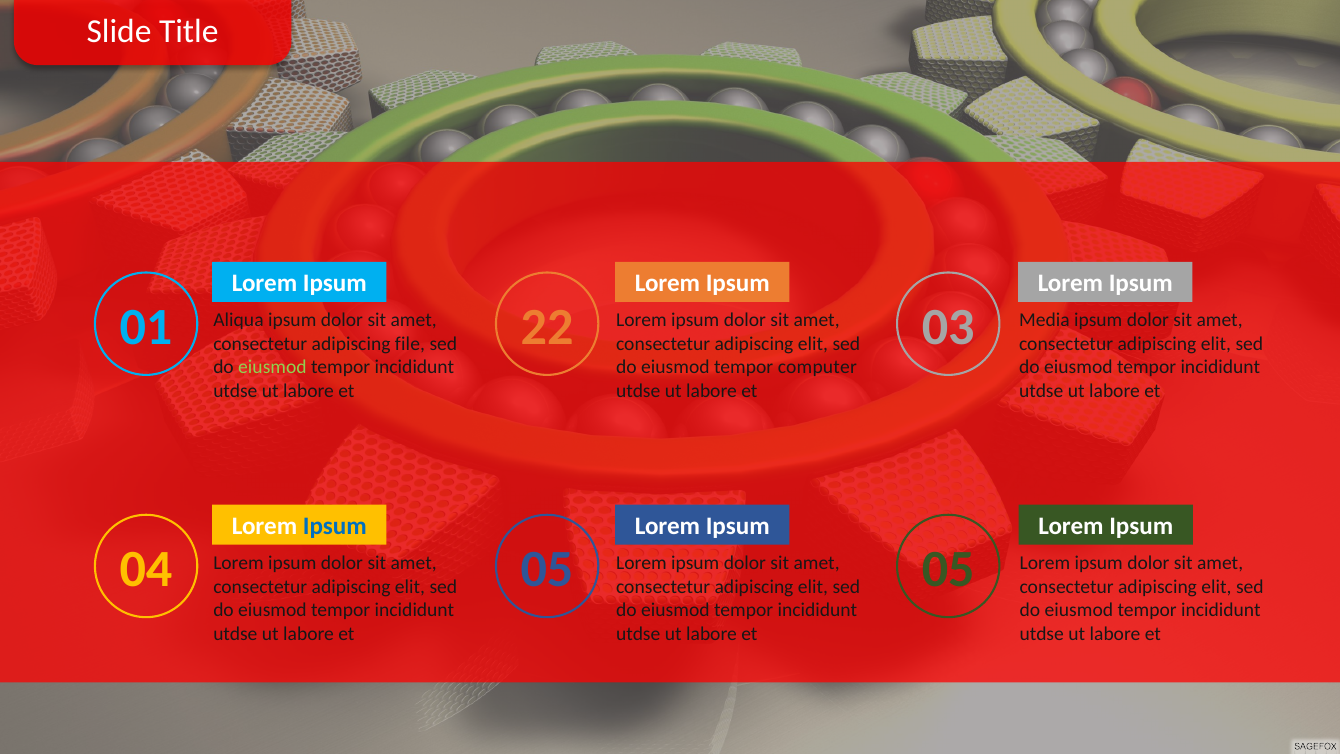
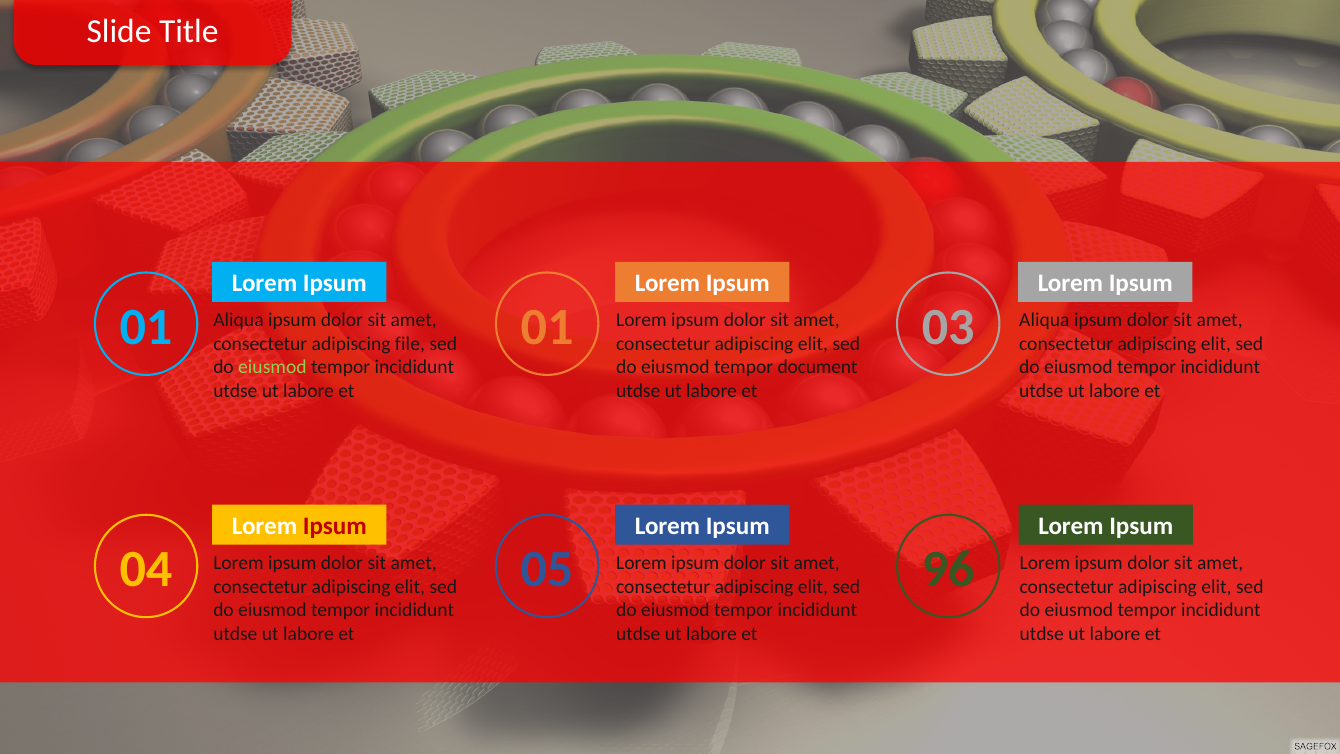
01 22: 22 -> 01 (547, 327)
Media: Media -> Aliqua (1044, 320)
computer: computer -> document (818, 367)
Ipsum colour: blue -> red (335, 526)
05 05: 05 -> 96 (948, 569)
